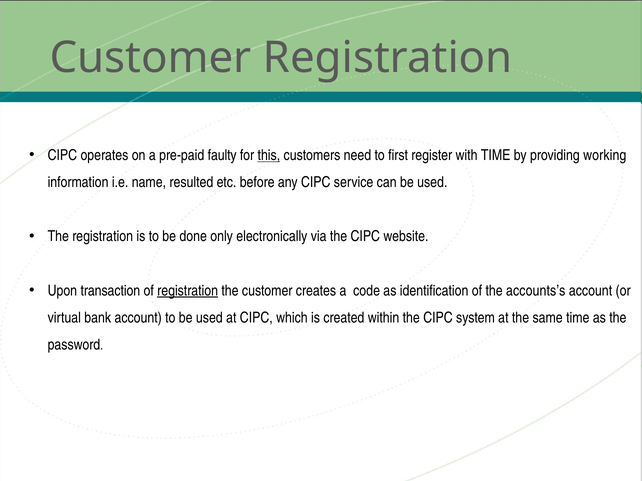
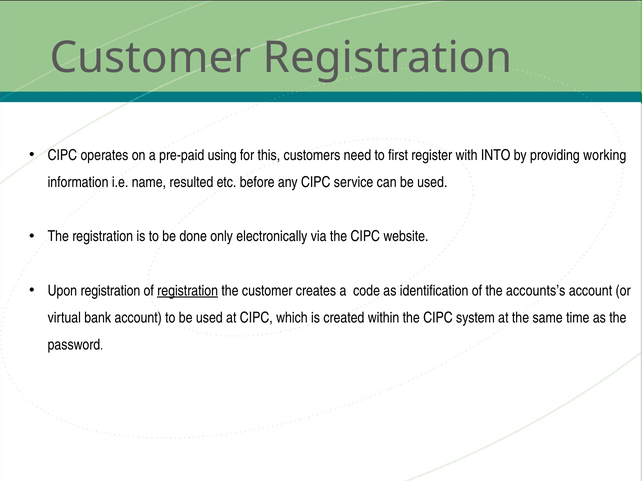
faulty: faulty -> using (222, 155)
this underline: present -> none (269, 155)
with TIME: TIME -> INTO (496, 155)
Upon transaction: transaction -> registration (110, 291)
